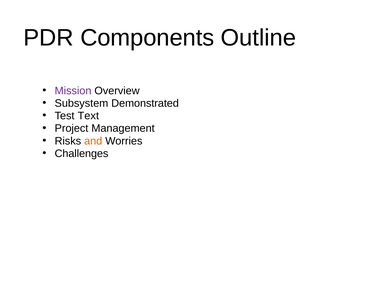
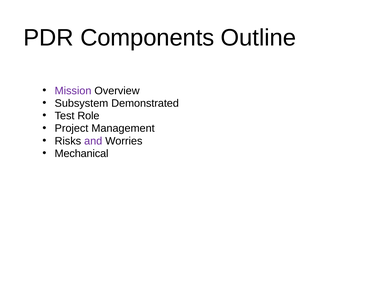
Text: Text -> Role (88, 116)
and colour: orange -> purple (93, 141)
Challenges: Challenges -> Mechanical (82, 154)
